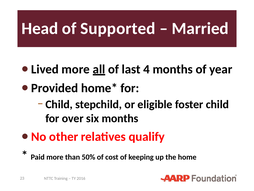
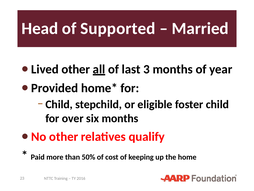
more: more -> other (76, 69)
4: 4 -> 3 (147, 69)
